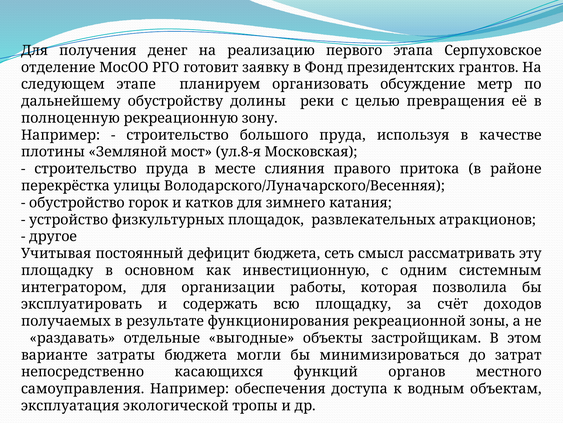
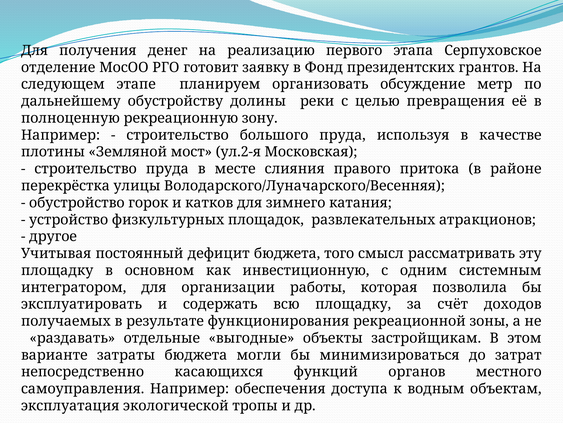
ул.8-я: ул.8-я -> ул.2-я (238, 152)
сеть: сеть -> того (339, 253)
